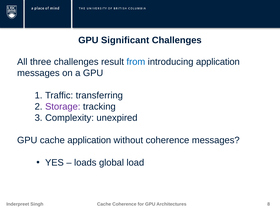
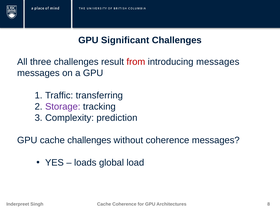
from colour: blue -> red (136, 62)
introducing application: application -> messages (218, 62)
unexpired: unexpired -> prediction (117, 118)
cache application: application -> challenges (89, 140)
